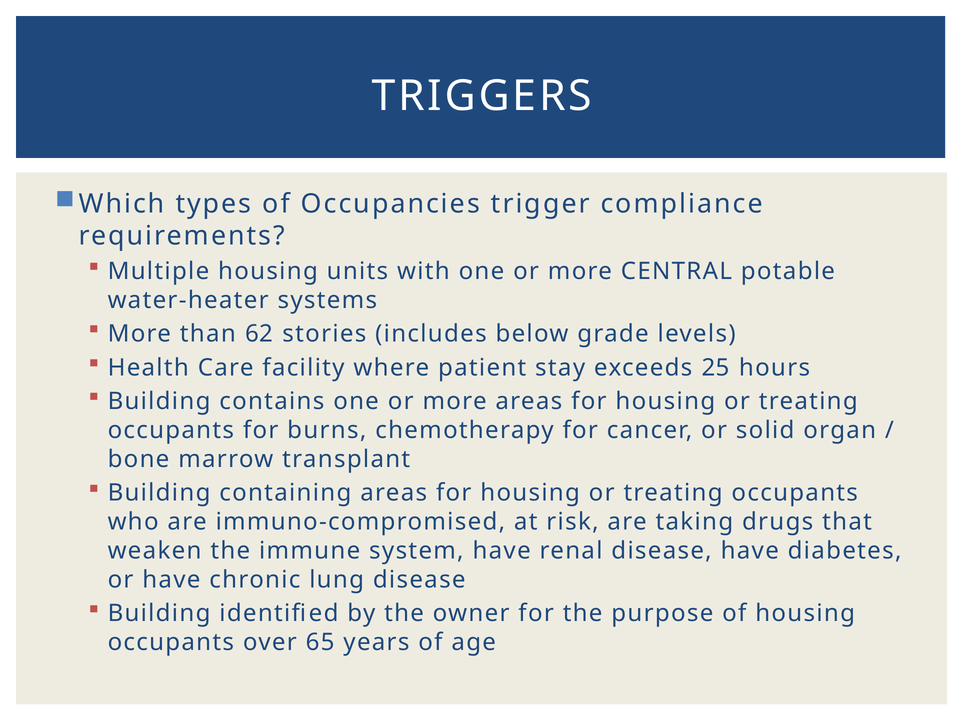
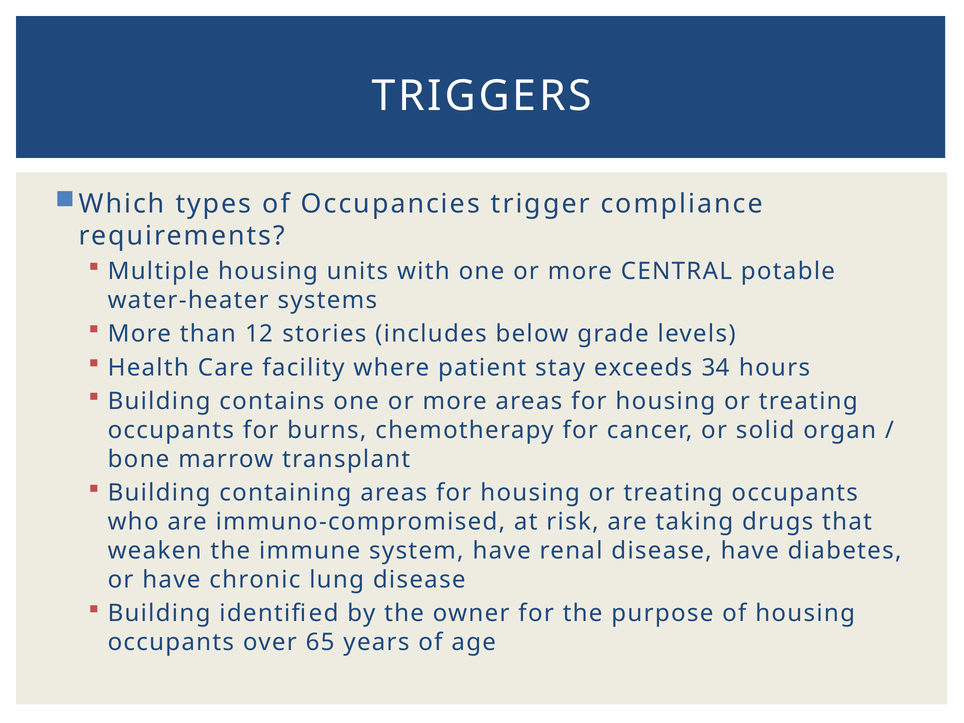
62: 62 -> 12 (259, 334)
25: 25 -> 34 (715, 368)
